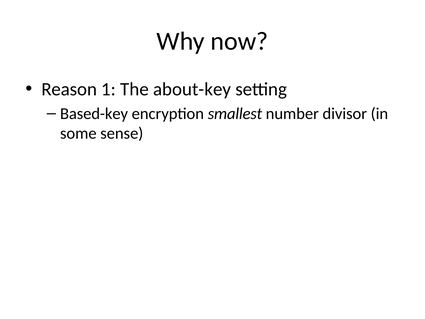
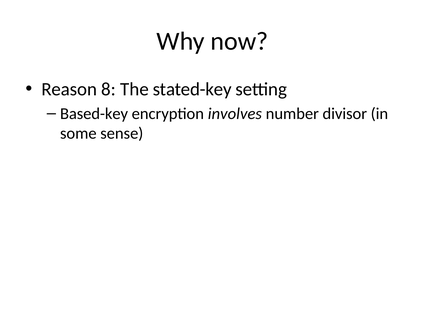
1: 1 -> 8 (109, 89)
about-key: about-key -> stated-key (192, 89)
smallest: smallest -> involves (235, 114)
